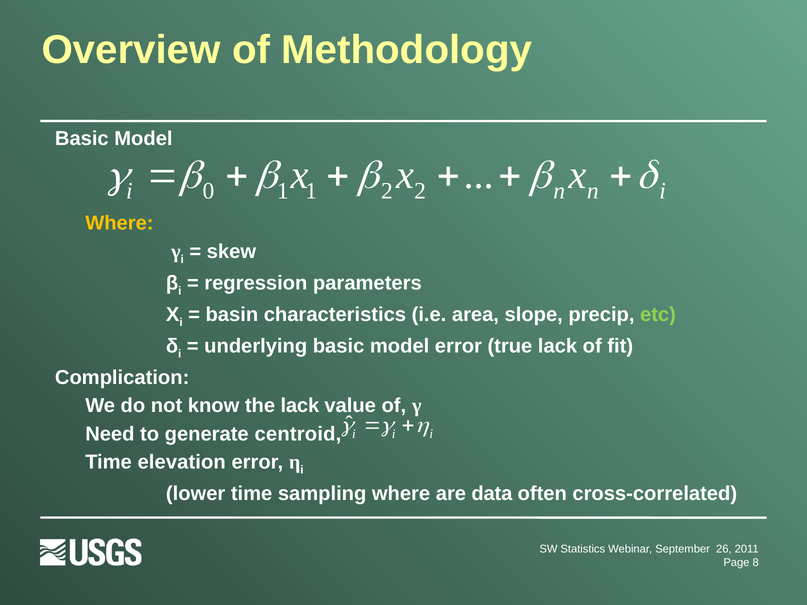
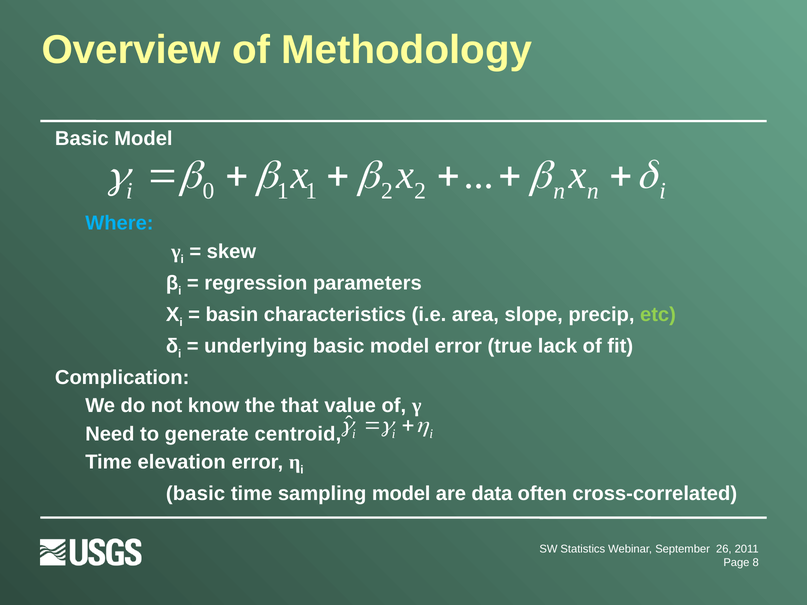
Where colour: yellow -> light blue (119, 223)
the lack: lack -> that (300, 406)
lower: lower -> basic (196, 494)
sampling where: where -> model (401, 494)
